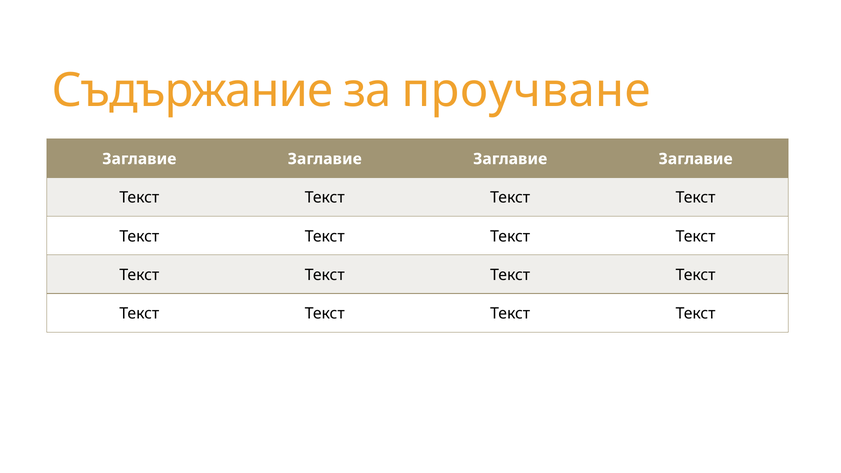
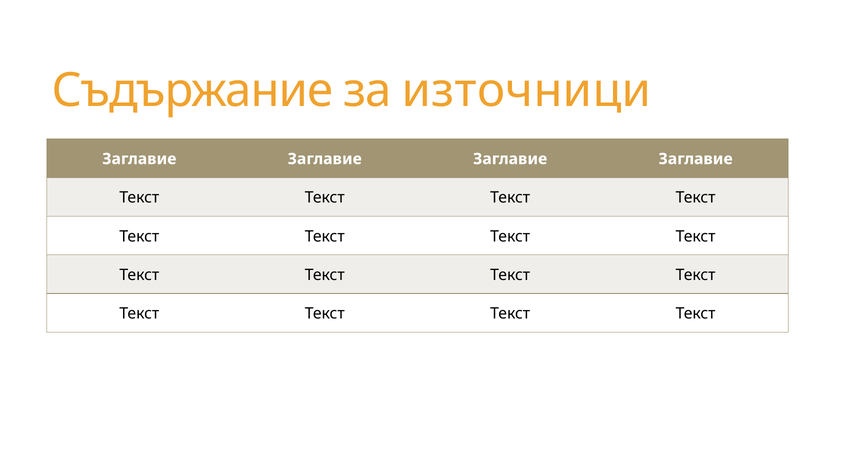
проучване: проучване -> източници (526, 90)
